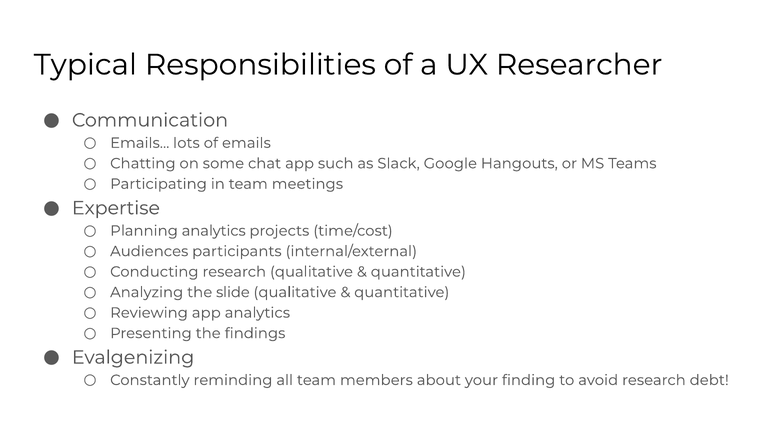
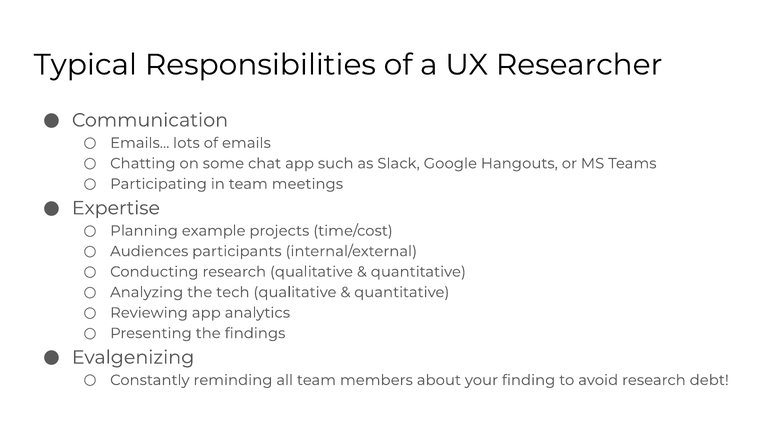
Planning analytics: analytics -> example (214, 231)
slide: slide -> tech (233, 292)
